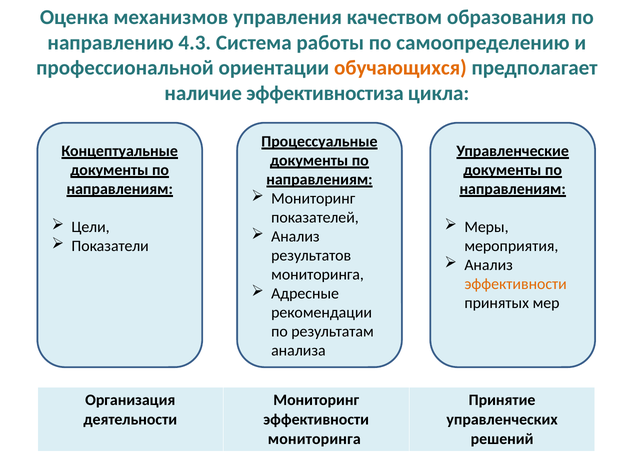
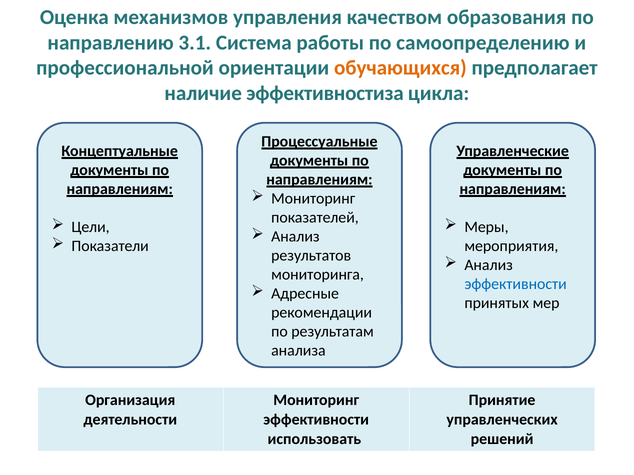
4.3: 4.3 -> 3.1 (195, 43)
эффективности colour: orange -> blue (516, 284)
мониторинга: мониторинга -> использовать (314, 439)
